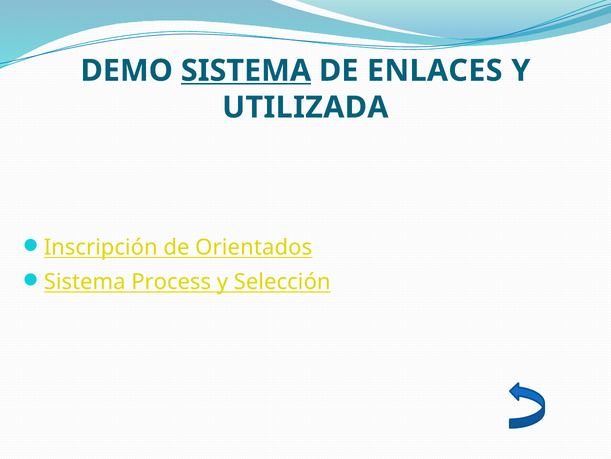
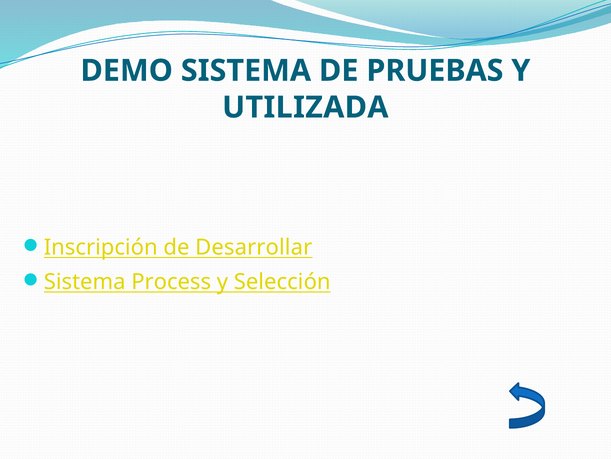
SISTEMA underline: present -> none (246, 71)
ENLACES: ENLACES -> PRUEBAS (435, 71)
Orientados: Orientados -> Desarrollar (254, 247)
